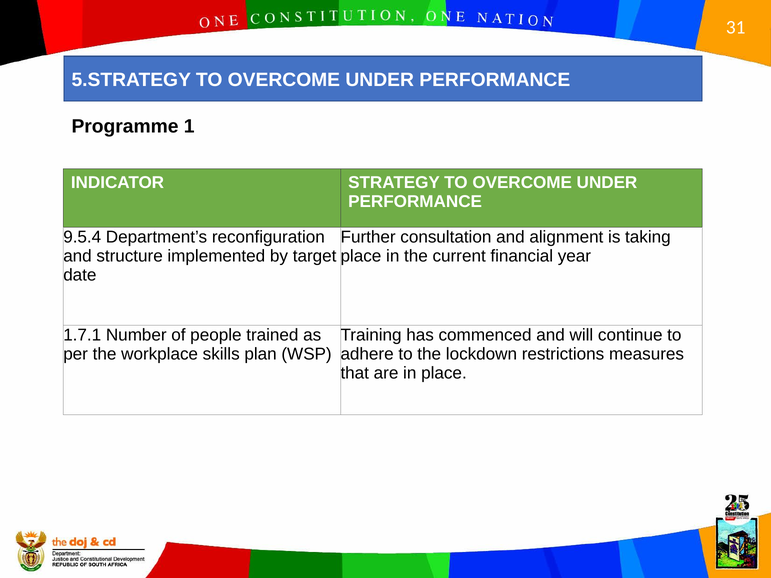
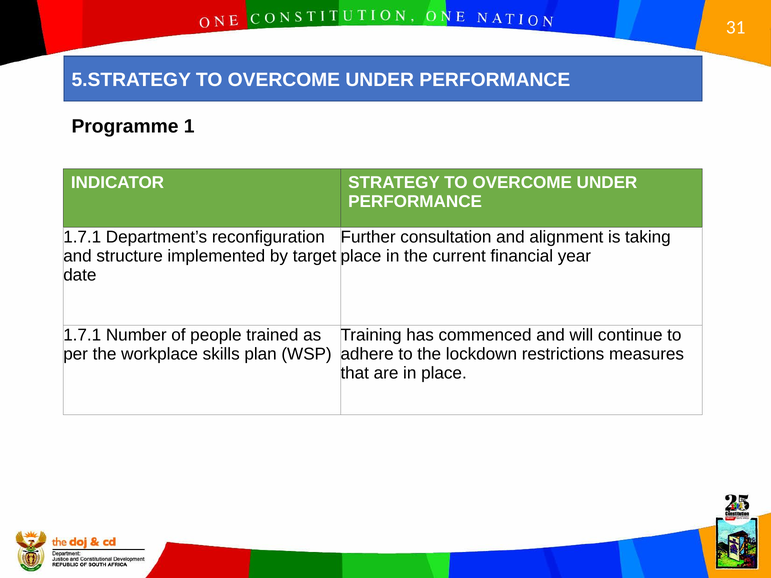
9.5.4: 9.5.4 -> 1.7.1 (82, 237)
